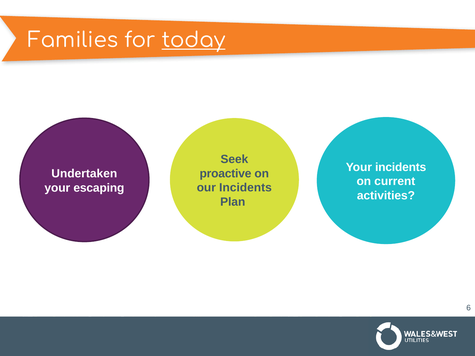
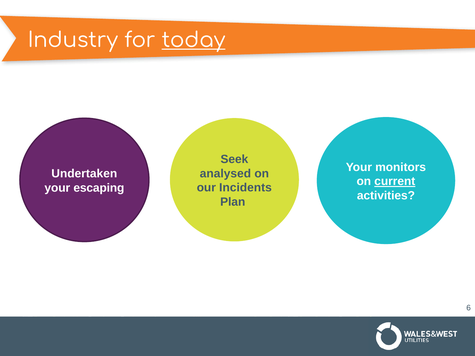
Families: Families -> Industry (73, 40)
Your incidents: incidents -> monitors (401, 167)
proactive: proactive -> analysed (225, 174)
current underline: none -> present (395, 182)
